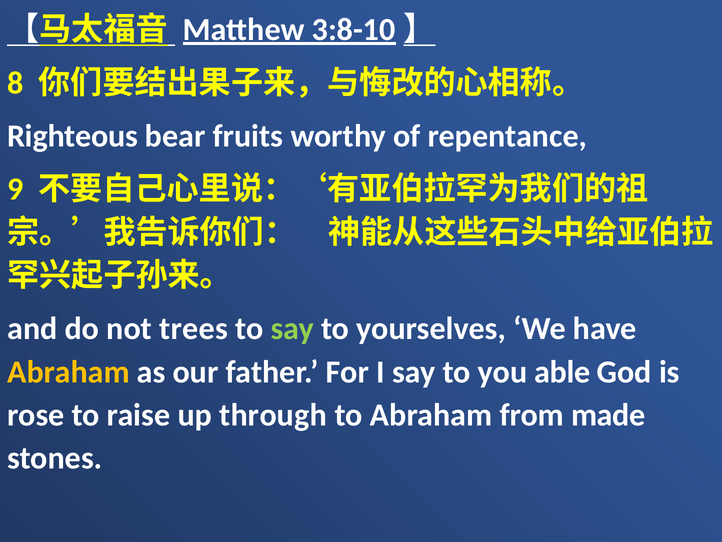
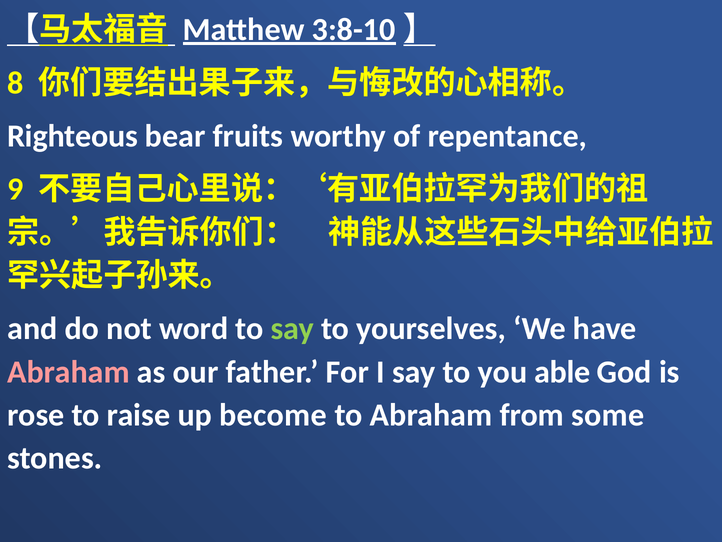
trees: trees -> word (194, 329)
Abraham colour: yellow -> pink (68, 372)
through: through -> become (273, 415)
made: made -> some (608, 415)
